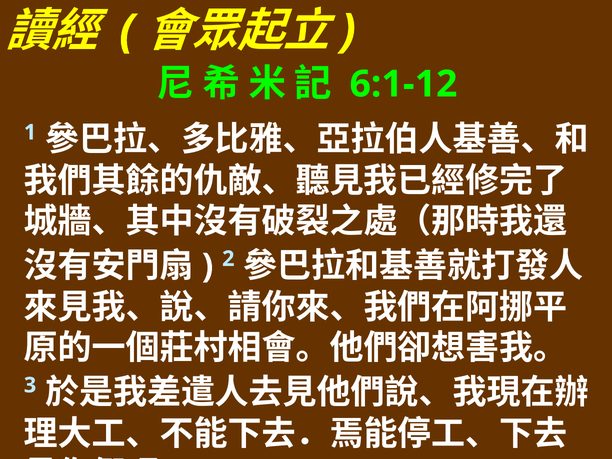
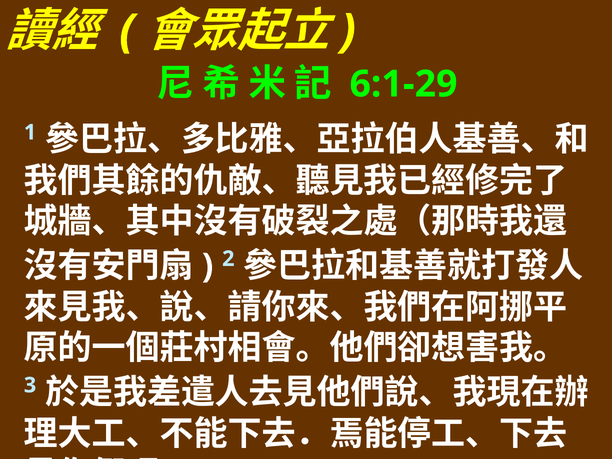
6:1-12: 6:1-12 -> 6:1-29 (404, 84)
